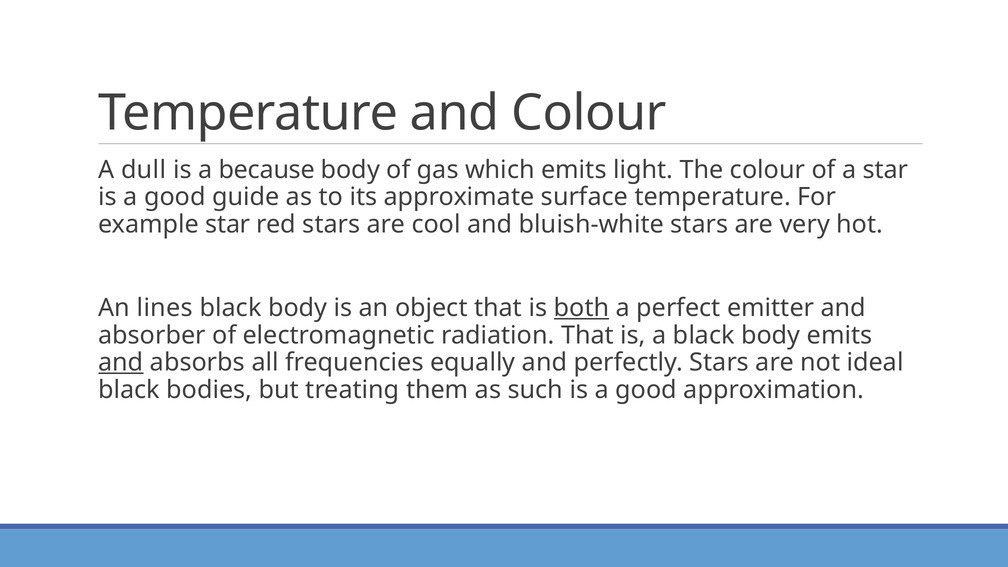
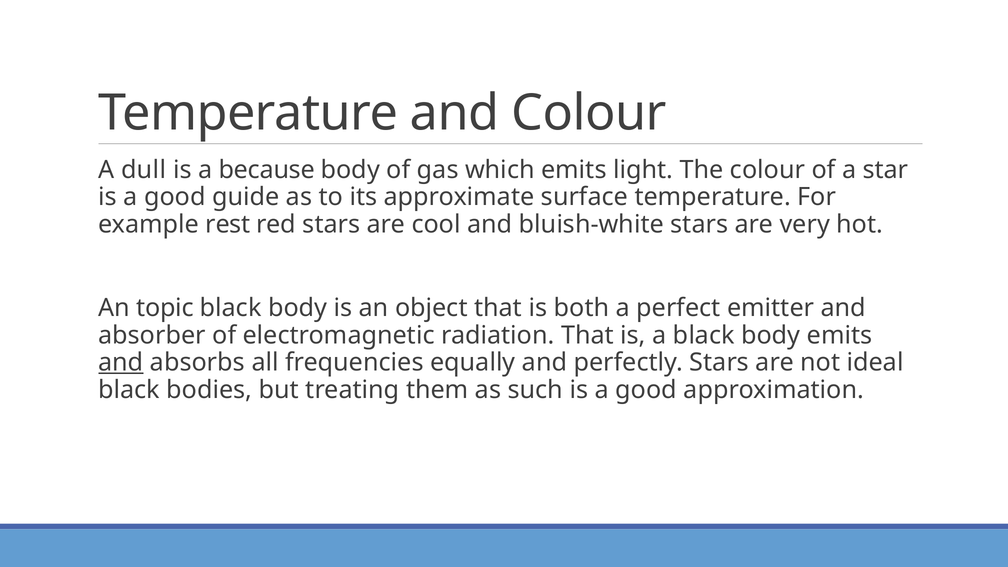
example star: star -> rest (228, 224)
lines: lines -> topic (165, 308)
both underline: present -> none (581, 308)
